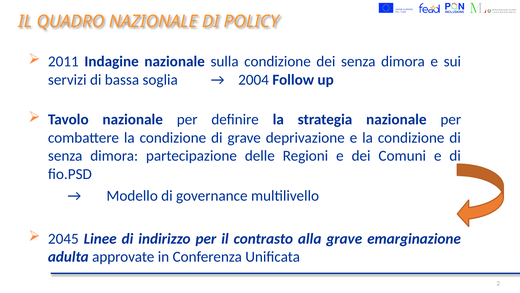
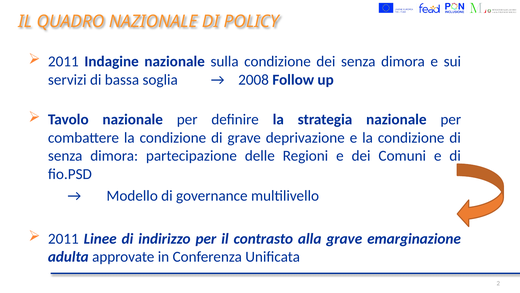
2004: 2004 -> 2008 (254, 80)
2045: 2045 -> 2011 (63, 238)
